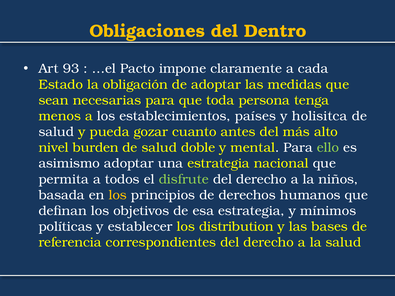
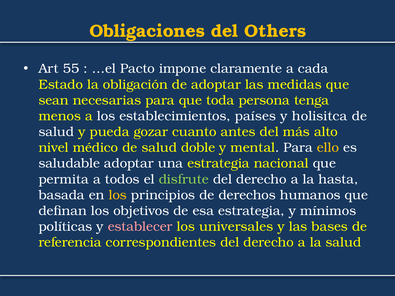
Dentro: Dentro -> Others (275, 31)
93: 93 -> 55 (71, 69)
burden: burden -> médico (95, 148)
ello colour: light green -> yellow (328, 148)
asimismo: asimismo -> saludable (69, 164)
niños: niños -> hasta (338, 179)
establecer colour: white -> pink (140, 227)
distribution: distribution -> universales (236, 227)
